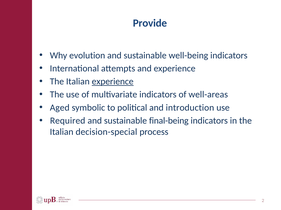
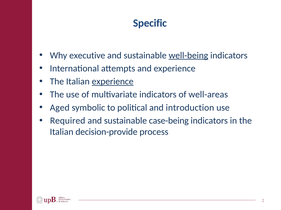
Provide: Provide -> Specific (150, 23)
evolution: evolution -> executive (87, 56)
well-being underline: none -> present (188, 56)
final-being: final-being -> case-being (169, 121)
decision-special: decision-special -> decision-provide (106, 132)
